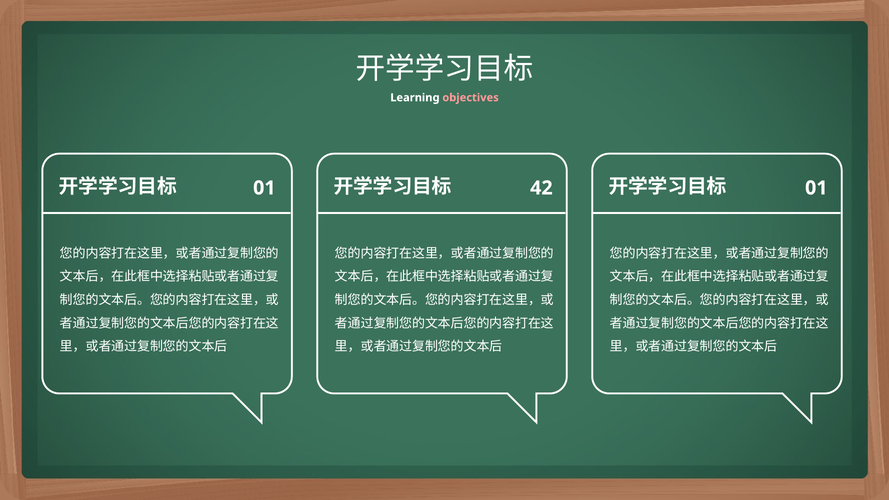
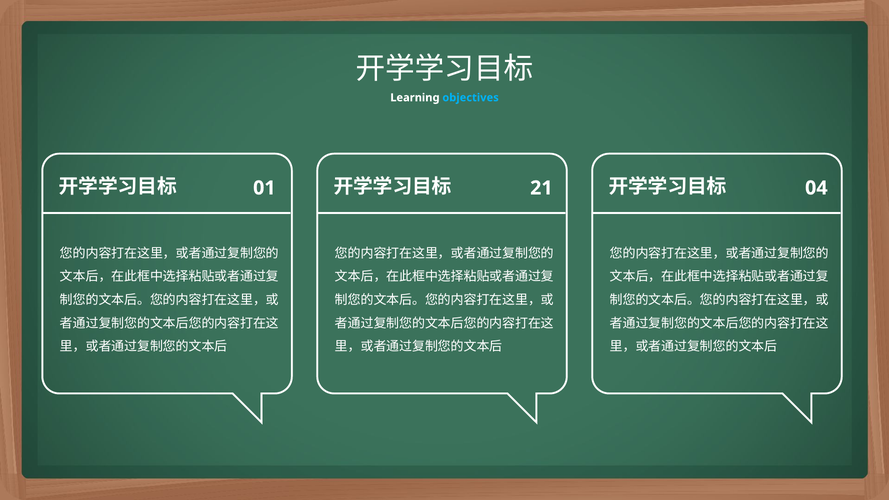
objectives colour: pink -> light blue (471, 98)
42: 42 -> 21 (541, 188)
01: 01 -> 04 (816, 188)
